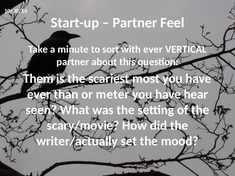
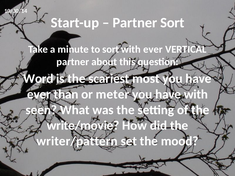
Partner Feel: Feel -> Sort (172, 23)
Them: Them -> Word (38, 79)
have hear: hear -> with (196, 94)
scary/movie: scary/movie -> write/movie (83, 126)
writer/actually: writer/actually -> writer/pattern (77, 141)
